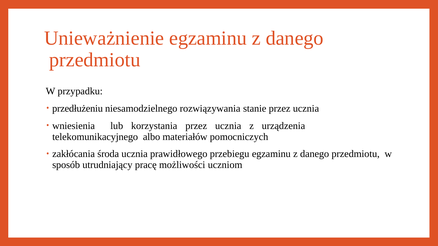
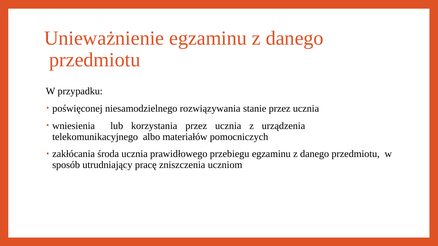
przedłużeniu: przedłużeniu -> poświęconej (77, 109)
możliwości: możliwości -> zniszczenia (182, 165)
